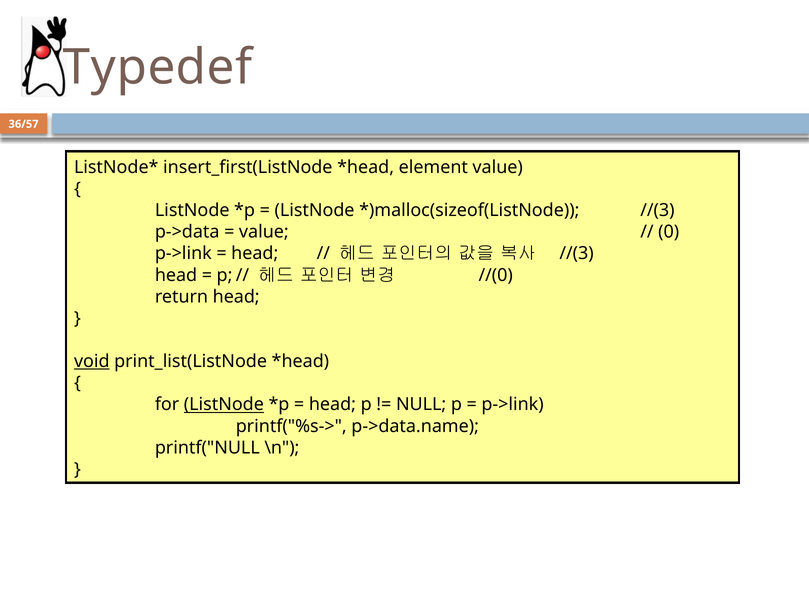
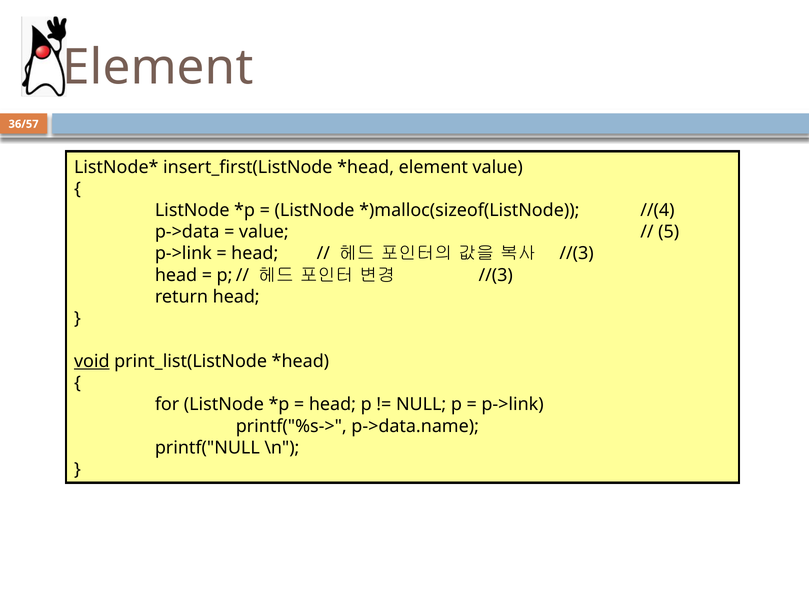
Typedef: Typedef -> Element (158, 67)
//(3: //(3 -> //(4 (657, 210)
0: 0 -> 5 (669, 232)
//(0: //(0 -> //(3 (496, 275)
ListNode underline: present -> none (224, 404)
